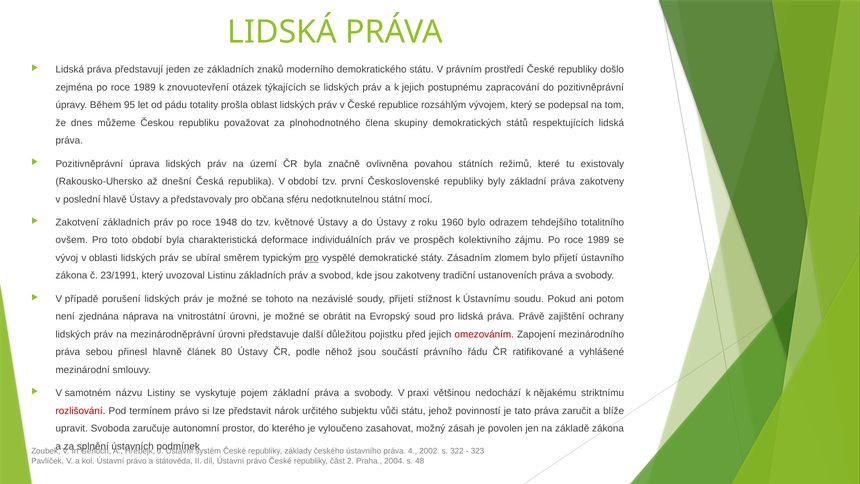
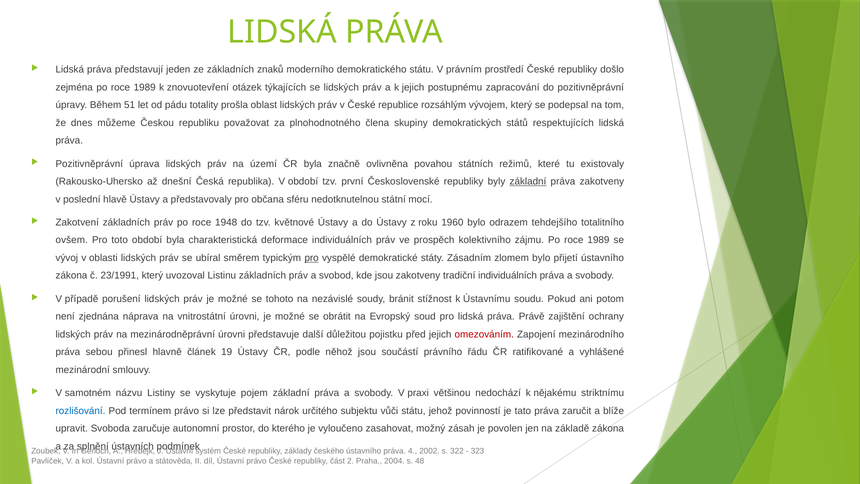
95: 95 -> 51 (130, 105)
základní underline: none -> present (528, 181)
tradiční ustanoveních: ustanoveních -> individuálních (508, 276)
soudy přijetí: přijetí -> bránit (401, 299)
80: 80 -> 19 (227, 352)
rozlišování colour: red -> blue (80, 411)
